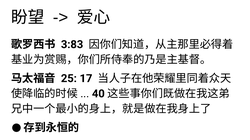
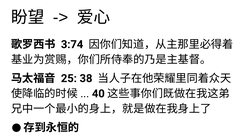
3:83: 3:83 -> 3:74 (72, 45)
17: 17 -> 38 (86, 79)
